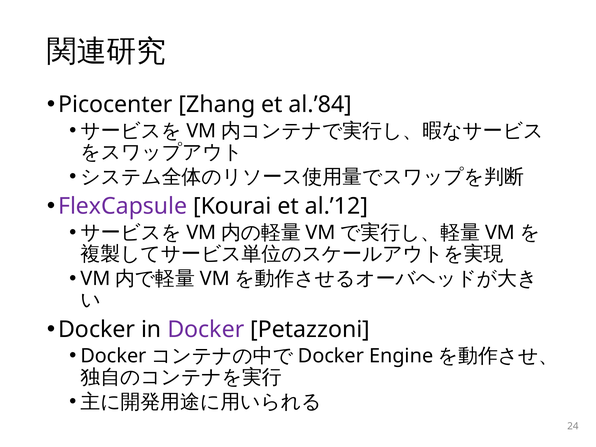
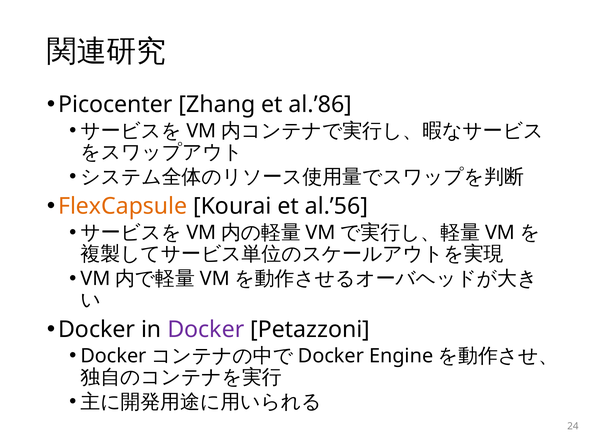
al.’84: al.’84 -> al.’86 (320, 104)
FlexCapsule colour: purple -> orange (123, 206)
al.’12: al.’12 -> al.’56 (336, 206)
